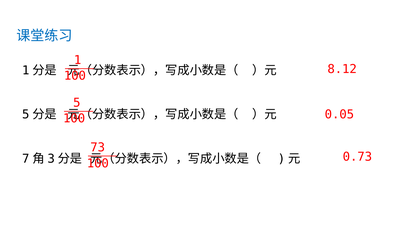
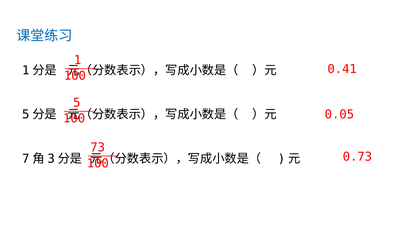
8.12: 8.12 -> 0.41 (342, 69)
